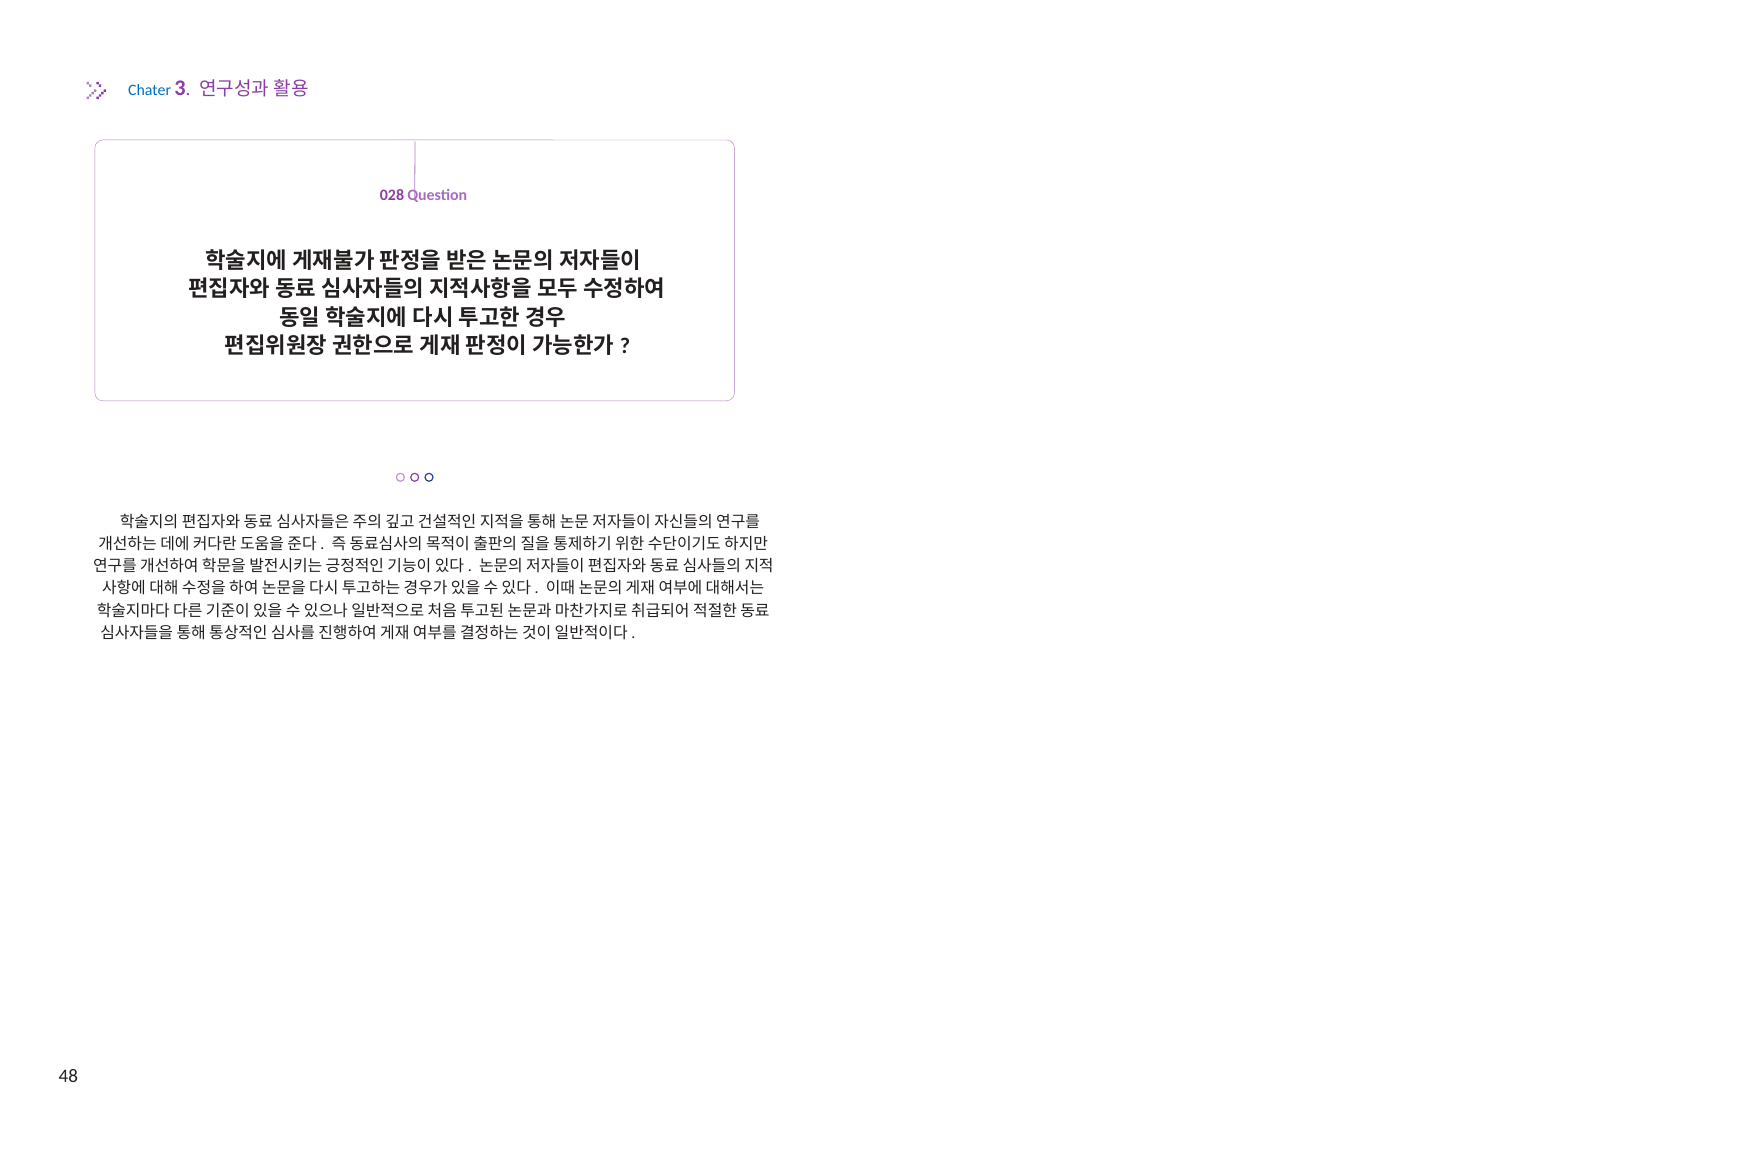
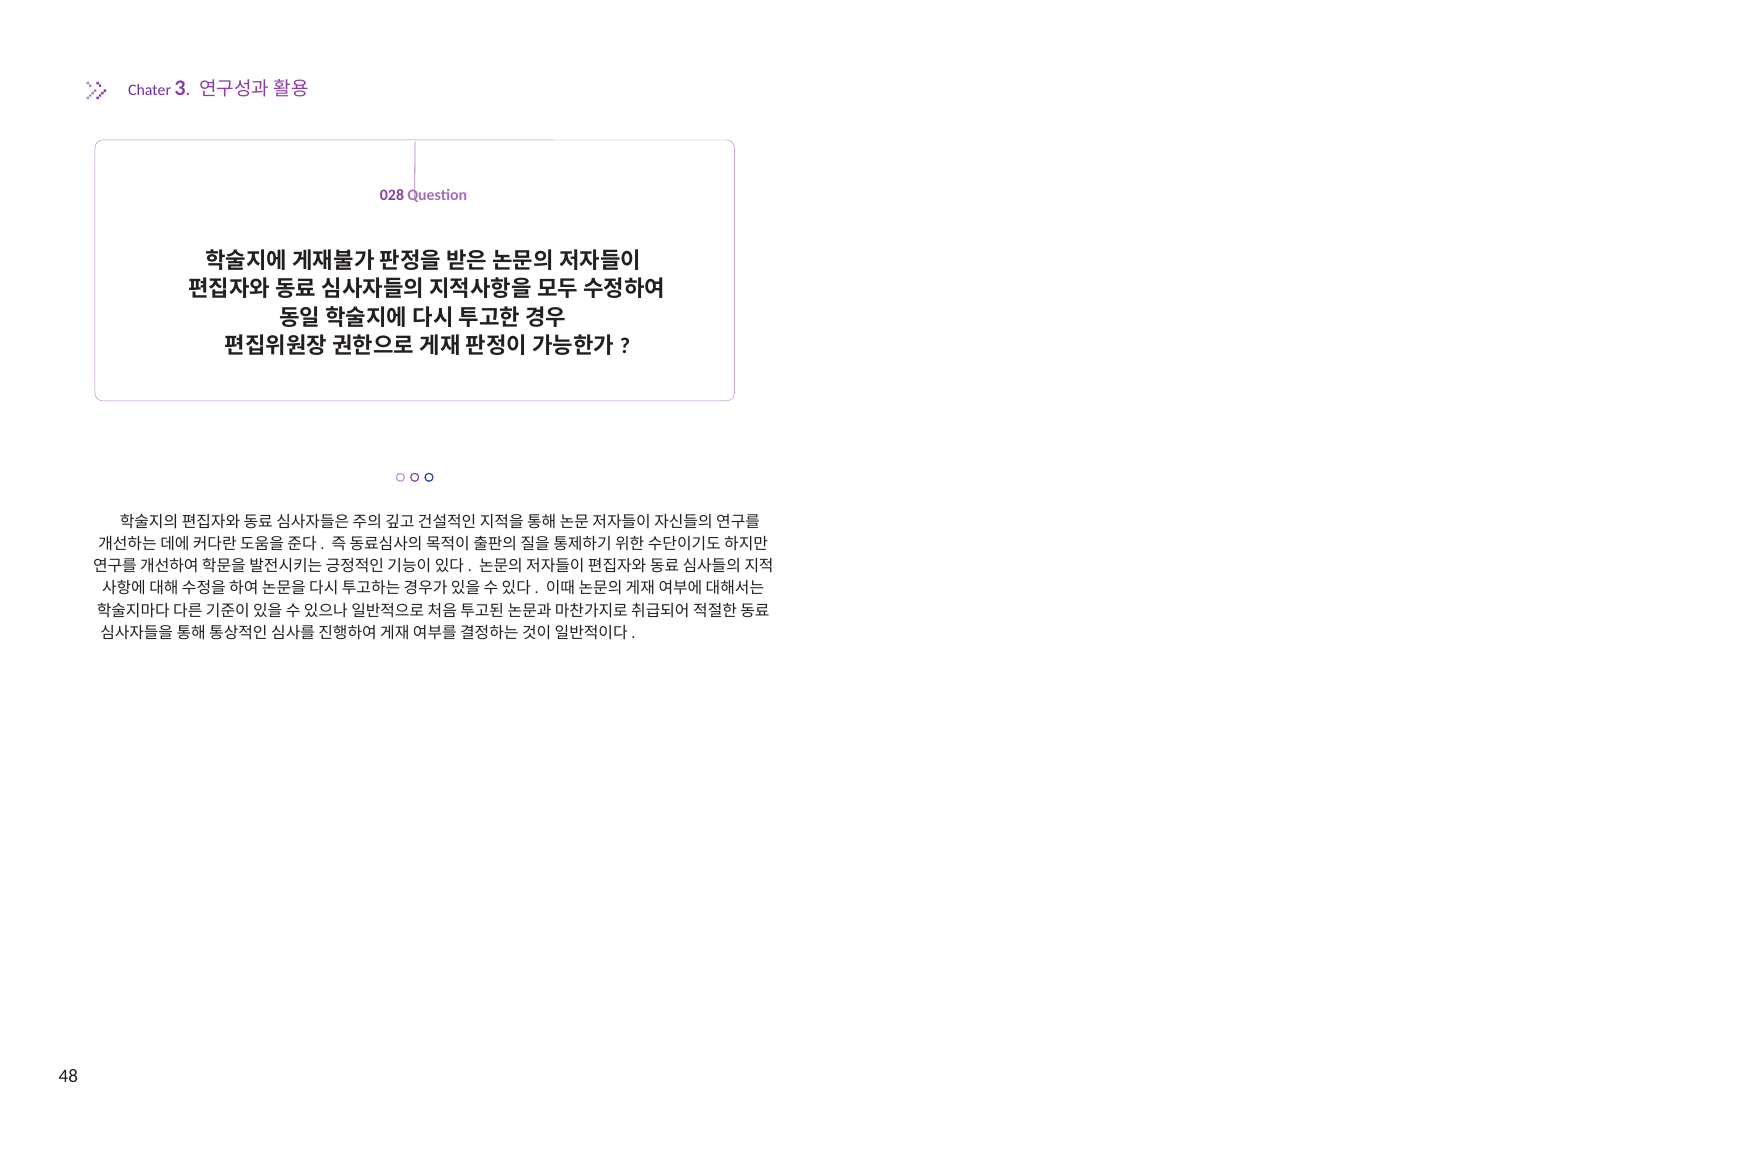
Chater colour: blue -> purple (150, 90)
